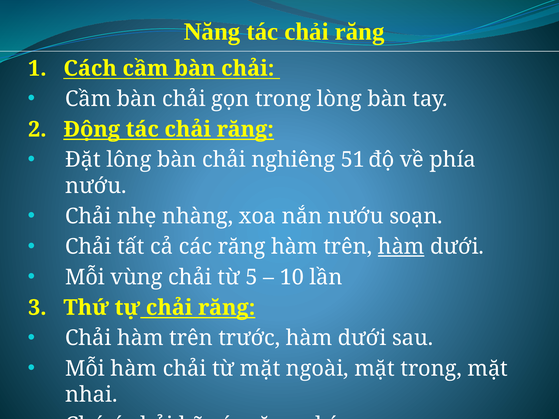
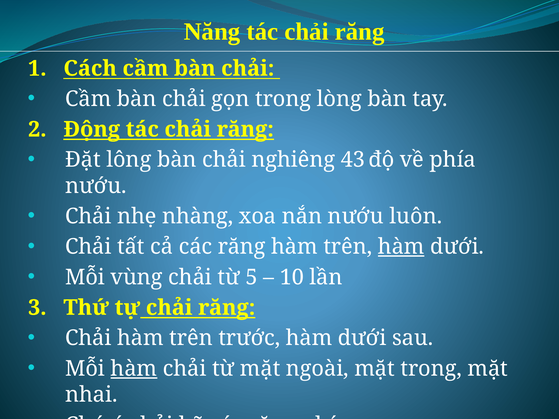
51: 51 -> 43 (353, 160)
soạn: soạn -> luôn (416, 216)
hàm underline: none -> present (134, 369)
